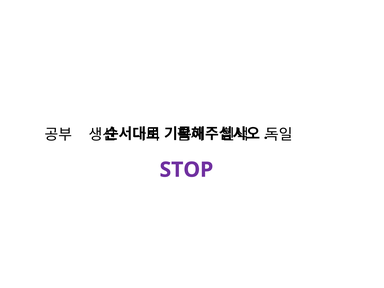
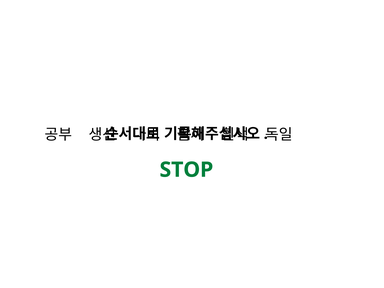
STOP colour: purple -> green (186, 170)
